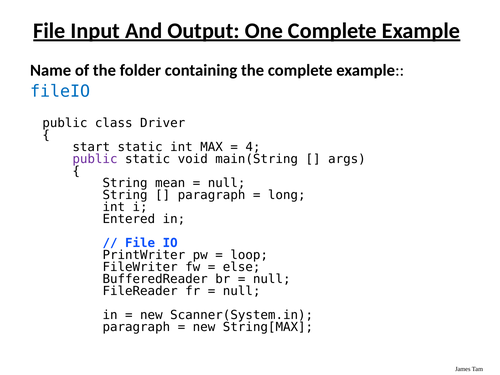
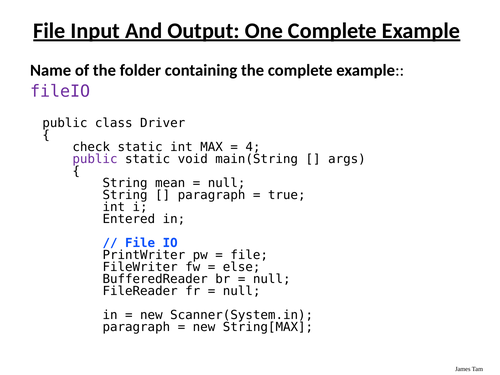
fileIO colour: blue -> purple (60, 91)
start: start -> check (91, 147)
long: long -> true (287, 195)
loop: loop -> file (249, 255)
